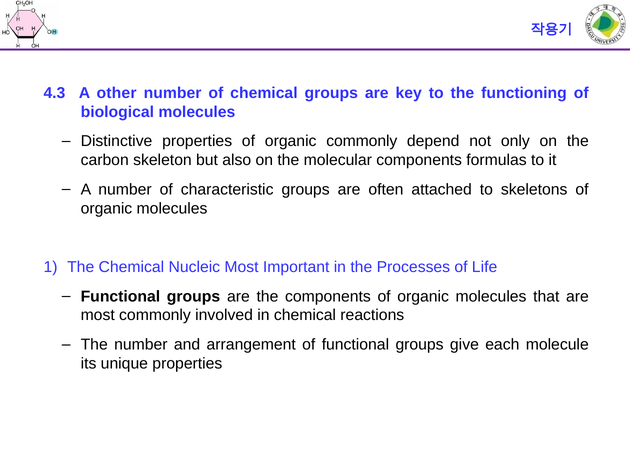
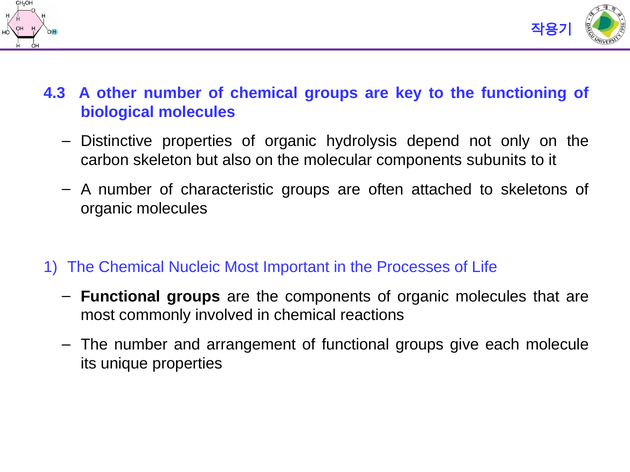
organic commonly: commonly -> hydrolysis (362, 141)
formulas: formulas -> subunits (496, 160)
